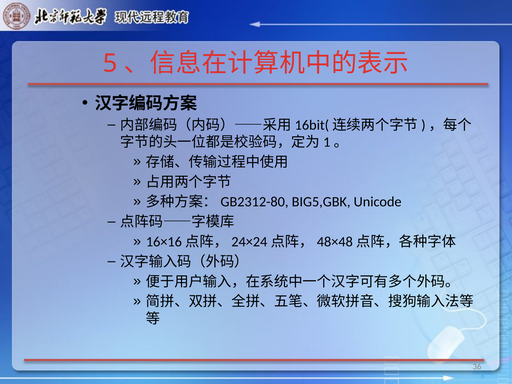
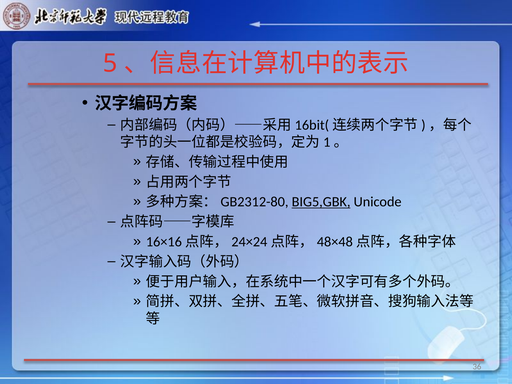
BIG5,GBK underline: none -> present (321, 202)
